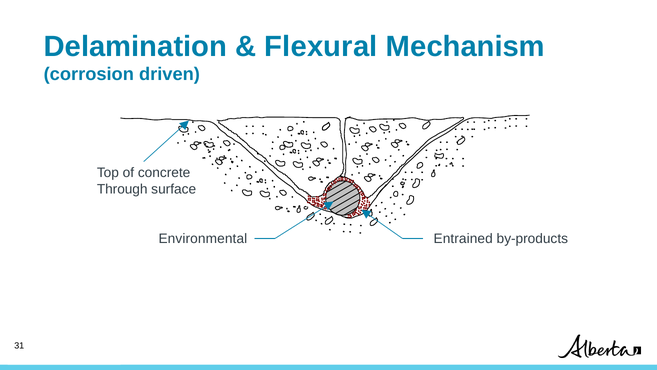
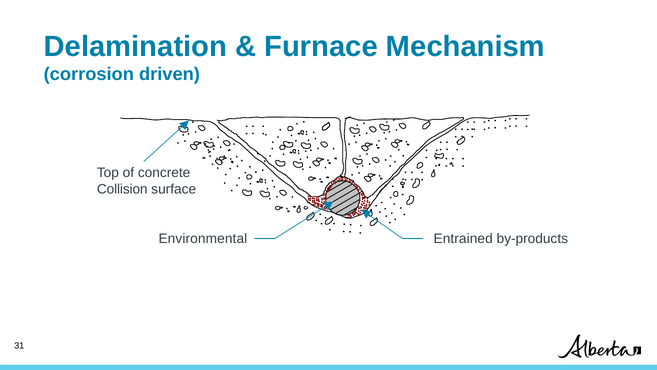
Flexural: Flexural -> Furnace (321, 46)
Through: Through -> Collision (122, 189)
